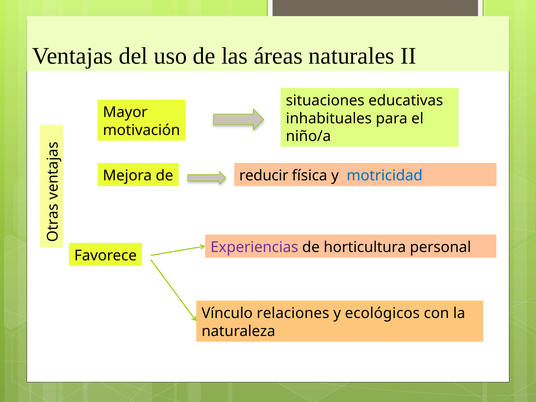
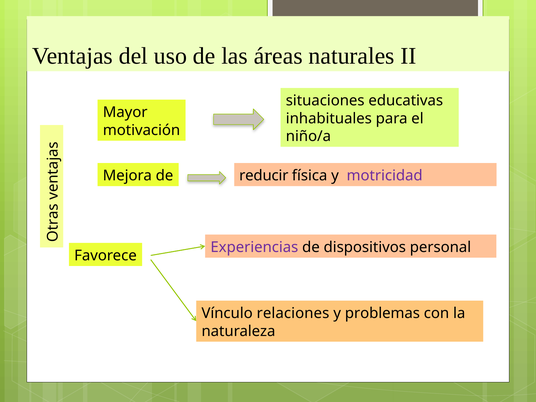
motricidad colour: blue -> purple (385, 176)
horticultura: horticultura -> dispositivos (365, 247)
ecológicos: ecológicos -> problemas (382, 313)
